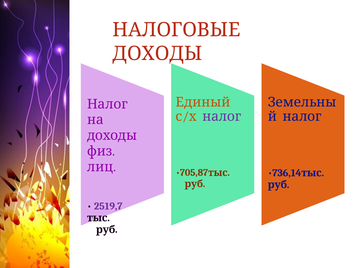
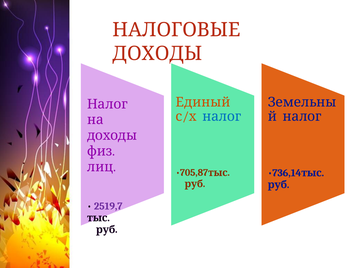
налог colour: purple -> blue (222, 116)
